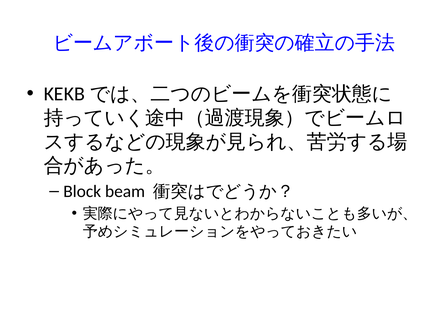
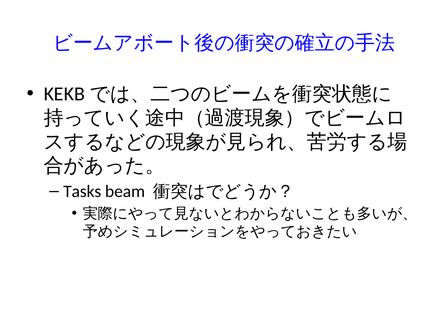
Block: Block -> Tasks (82, 191)
